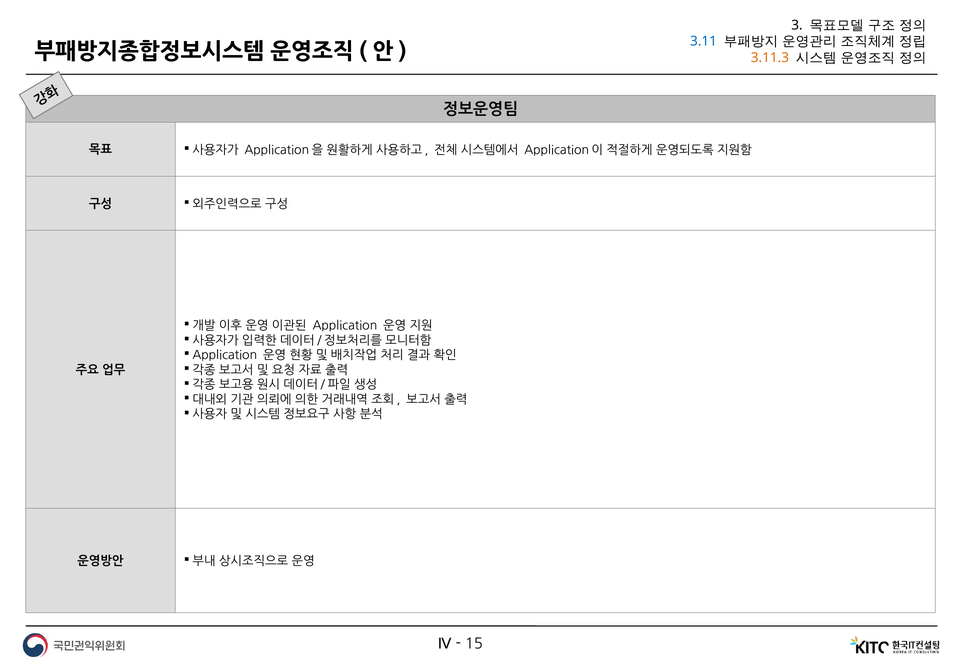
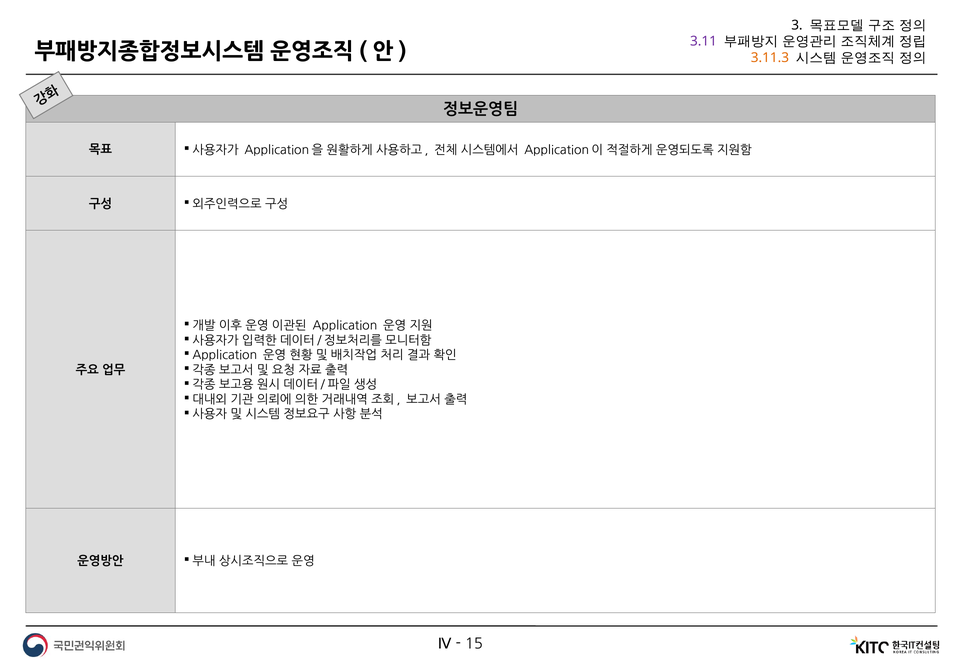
3.11 colour: blue -> purple (704, 41)
